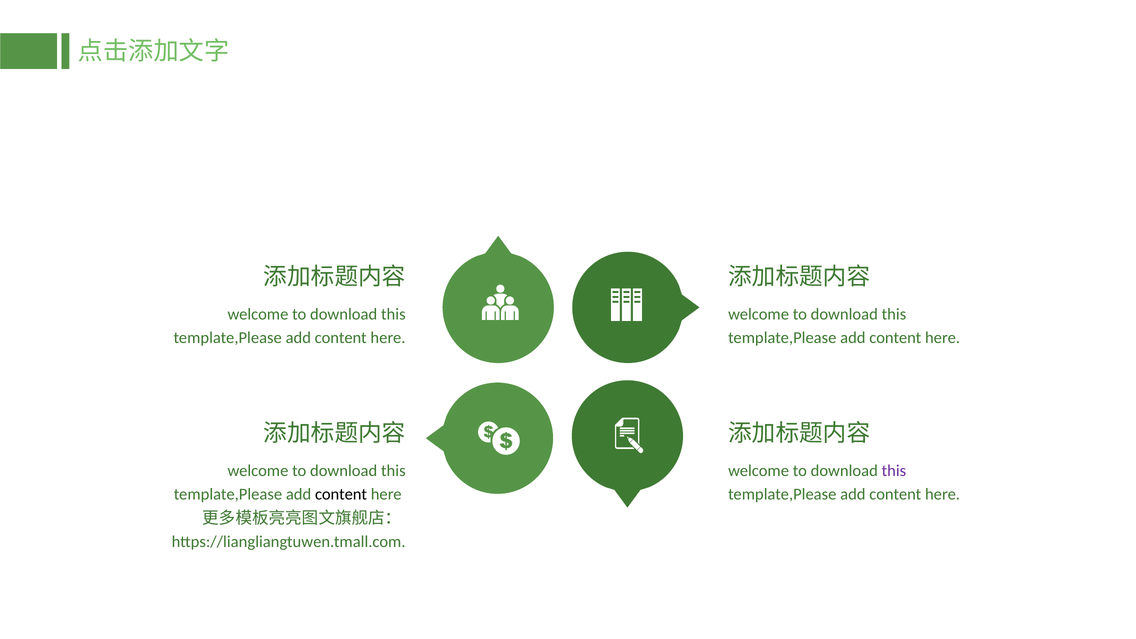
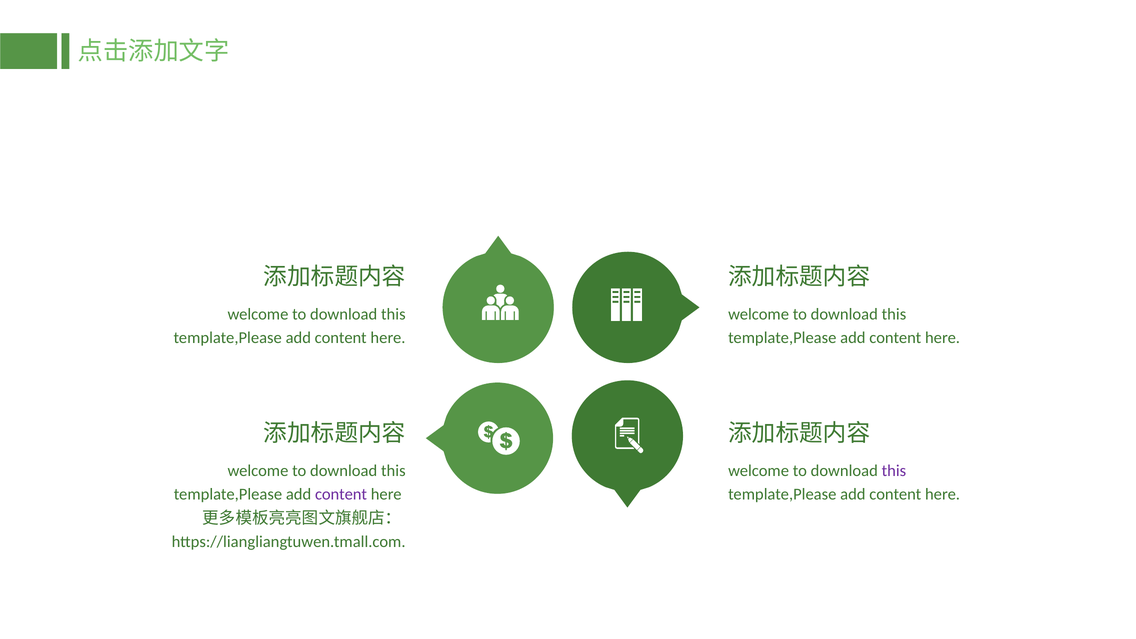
content colour: black -> purple (341, 494)
